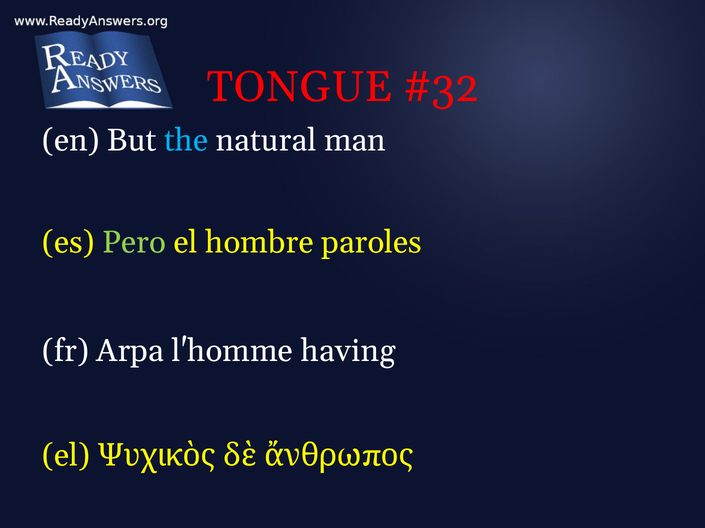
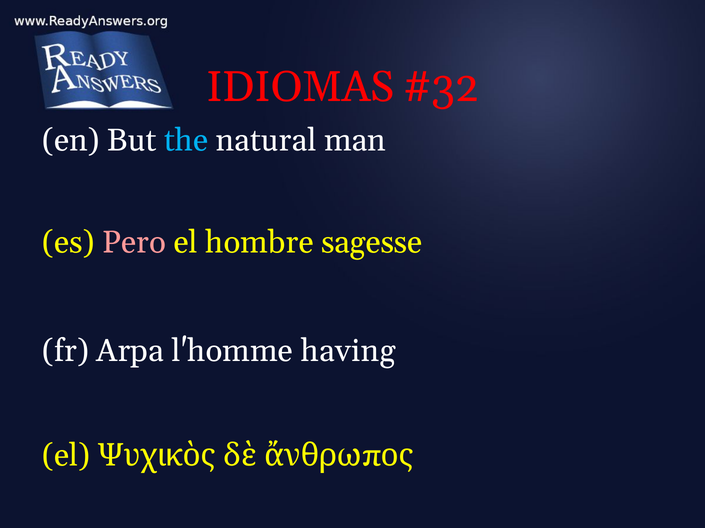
TONGUE: TONGUE -> IDIOMAS (300, 87)
Pero colour: light green -> pink (134, 243)
paroles: paroles -> sagesse (372, 243)
